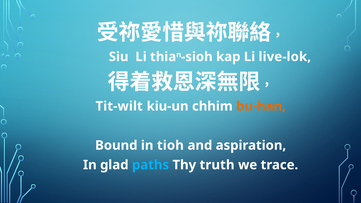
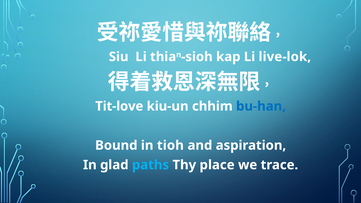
Tit-wilt: Tit-wilt -> Tit-love (119, 106)
bu-han colour: orange -> blue (261, 106)
truth: truth -> place (217, 165)
